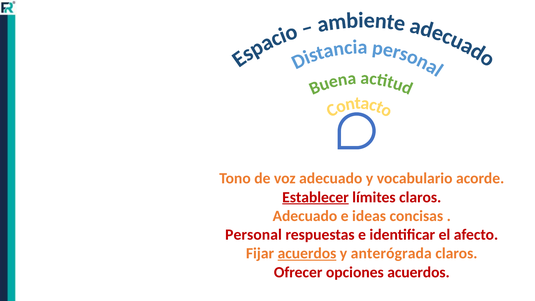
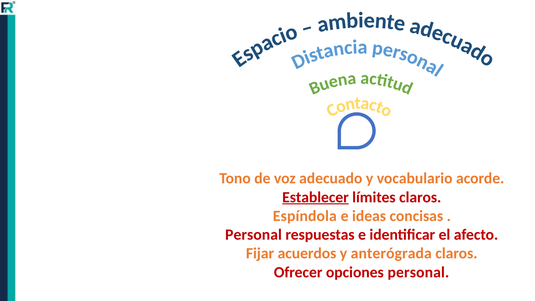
Adecuado: Adecuado -> Espíndola (305, 216)
acuerdos underline: present -> none (307, 253)
opciones acuerdos: acuerdos -> personal (418, 272)
